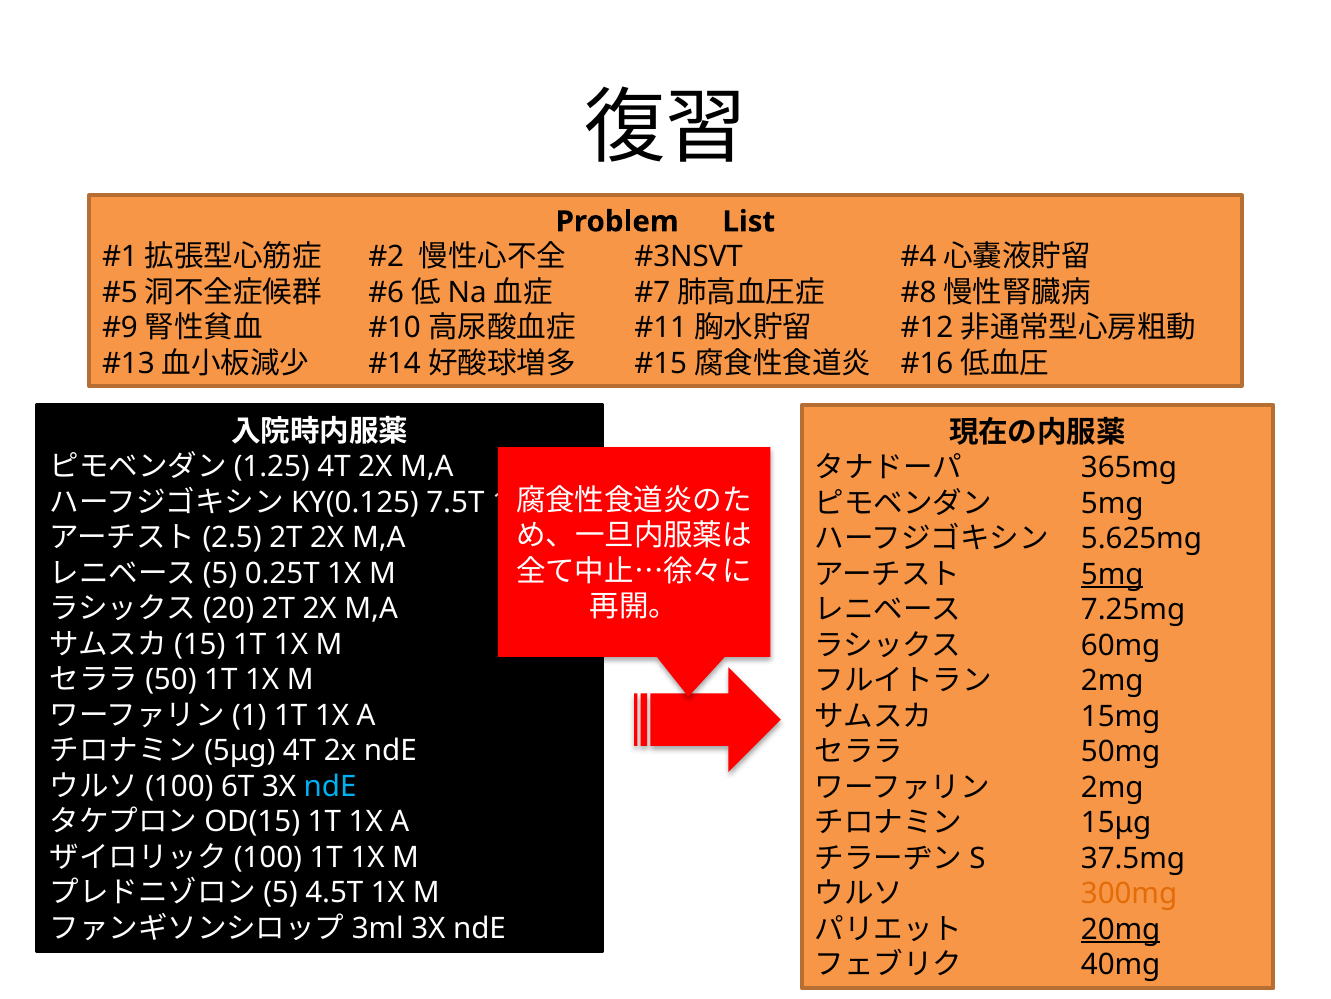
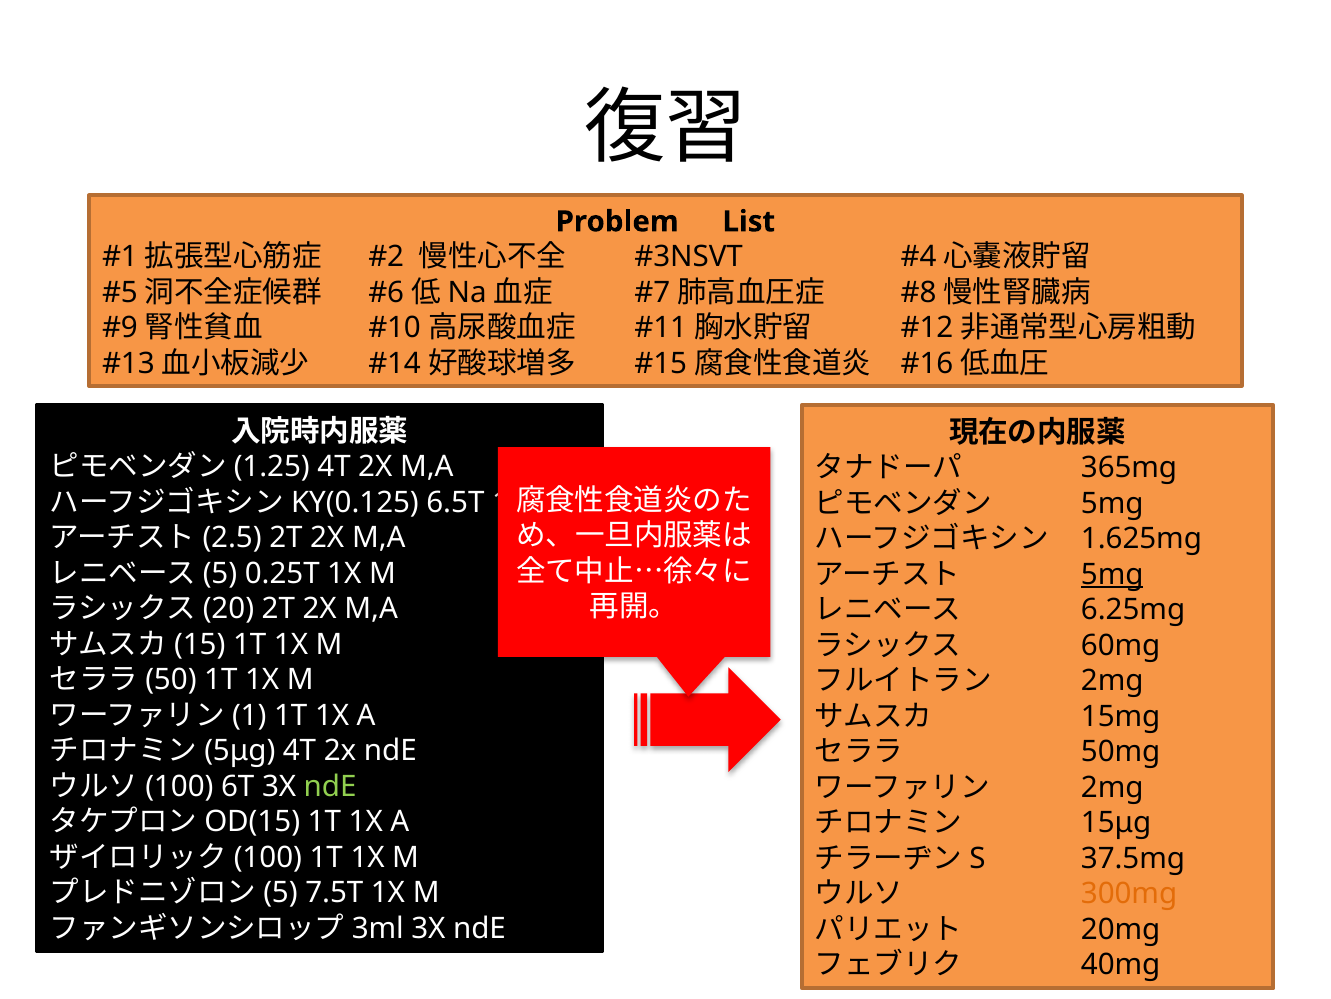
7.5T: 7.5T -> 6.5T (455, 502)
5.625mg: 5.625mg -> 1.625mg (1141, 539)
7.25mg: 7.25mg -> 6.25mg (1133, 610)
ndE colour: light blue -> light green (330, 786)
4.5T: 4.5T -> 7.5T (334, 892)
20mg underline: present -> none (1121, 929)
